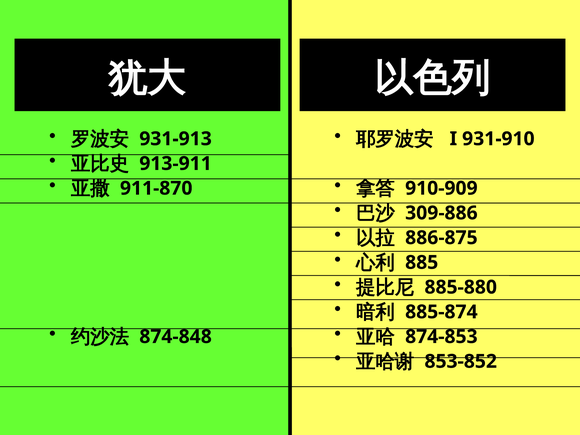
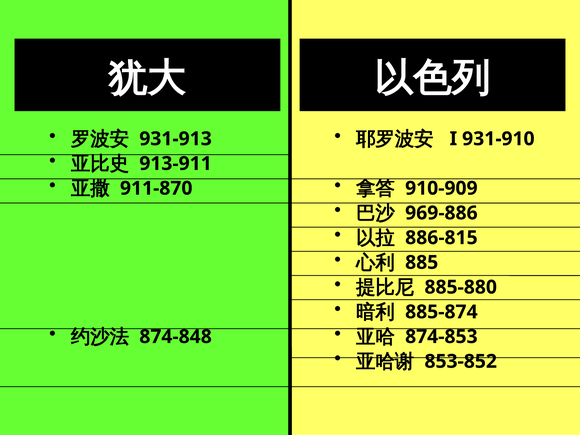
309-886: 309-886 -> 969-886 (441, 213)
886-875: 886-875 -> 886-815 (441, 238)
